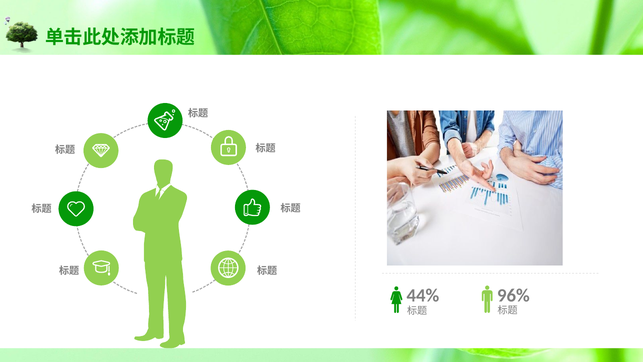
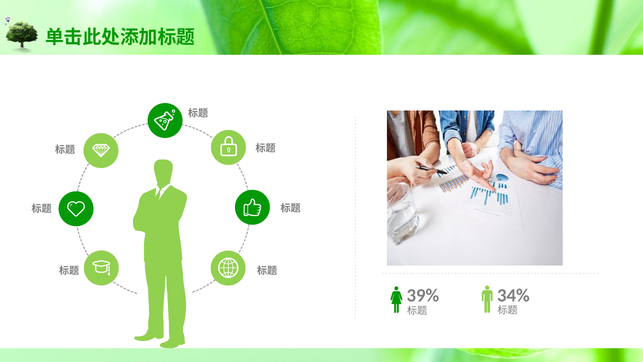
44%: 44% -> 39% (423, 295)
96%: 96% -> 34% (513, 295)
